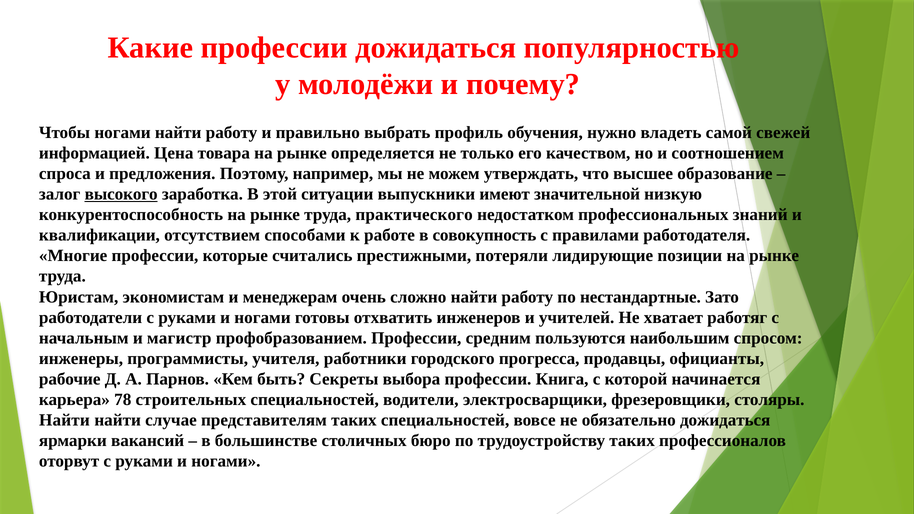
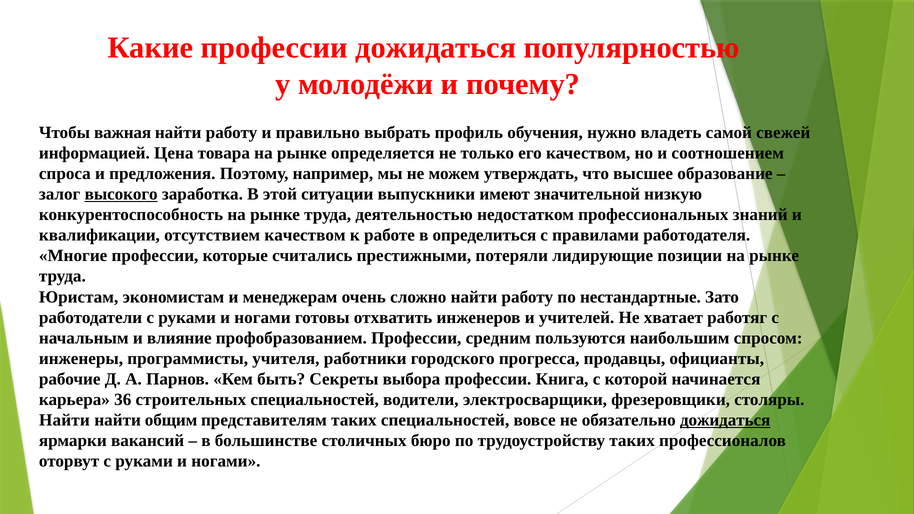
Чтобы ногами: ногами -> важная (123, 132)
практического: практического -> деятельностью (414, 215)
отсутствием способами: способами -> качеством (305, 235)
совокупность: совокупность -> определиться (484, 235)
магистр: магистр -> влияние (179, 338)
78: 78 -> 36 (123, 400)
случае: случае -> общим (171, 420)
дожидаться underline: none -> present (725, 420)
